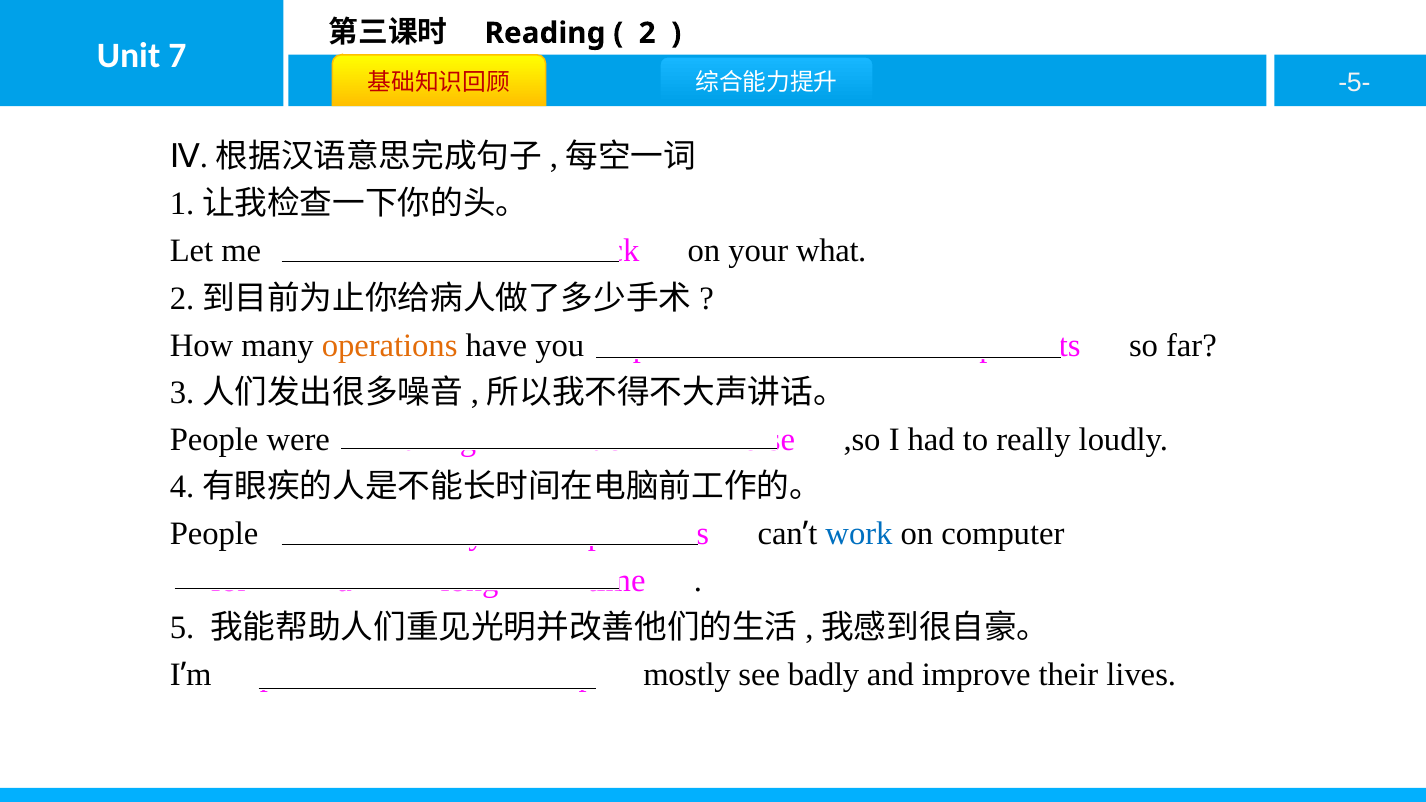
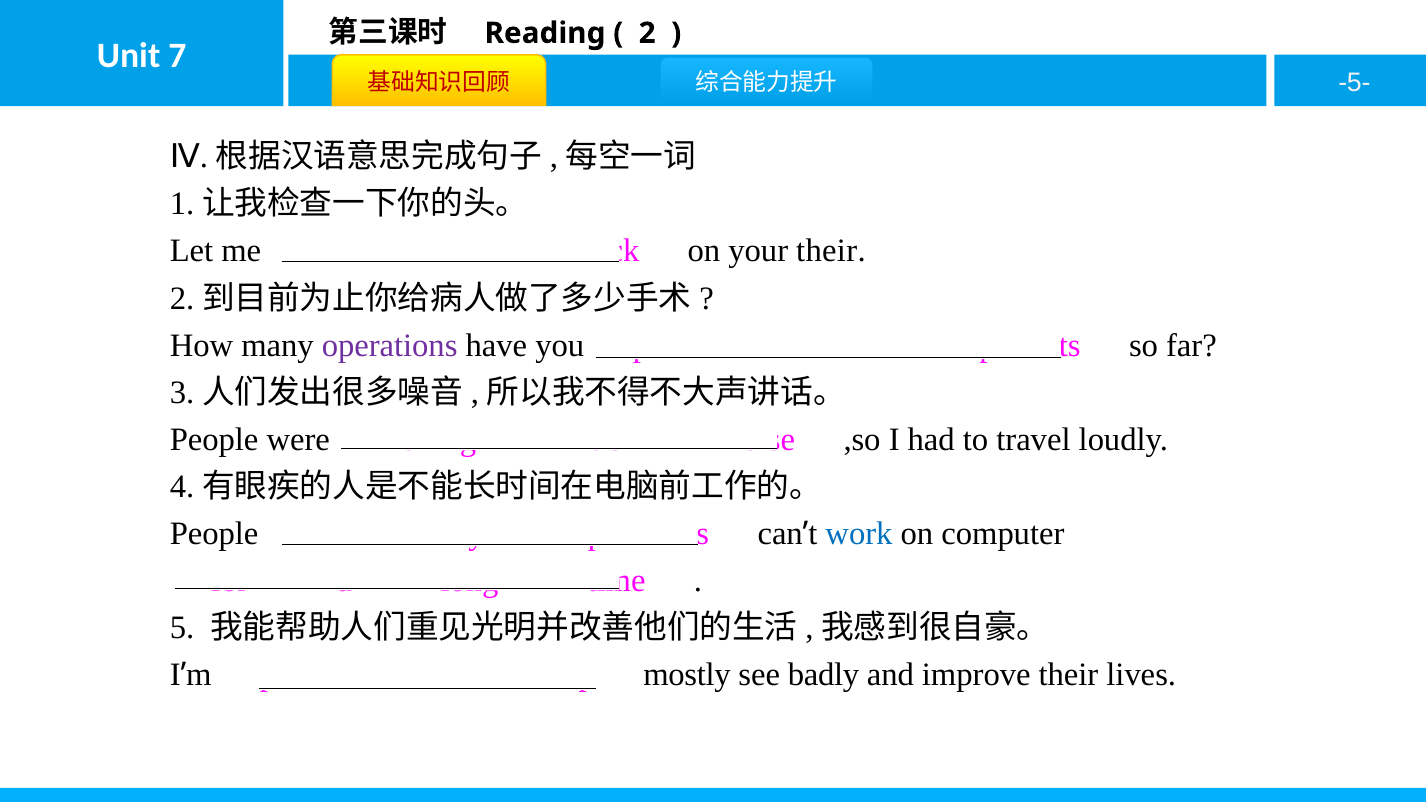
your what: what -> their (831, 251)
operations colour: orange -> purple (390, 345)
really: really -> travel (1033, 439)
